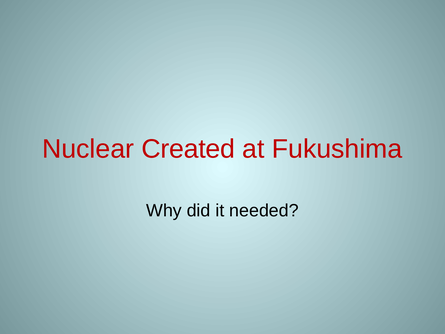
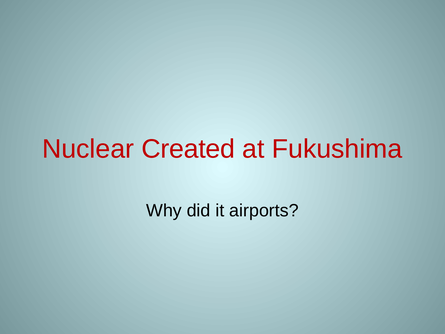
needed: needed -> airports (264, 211)
